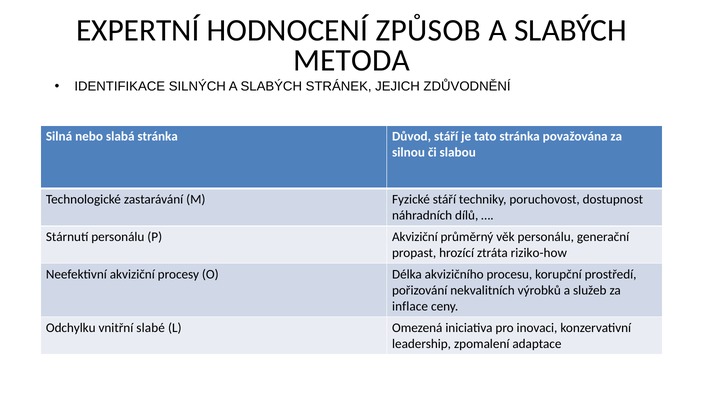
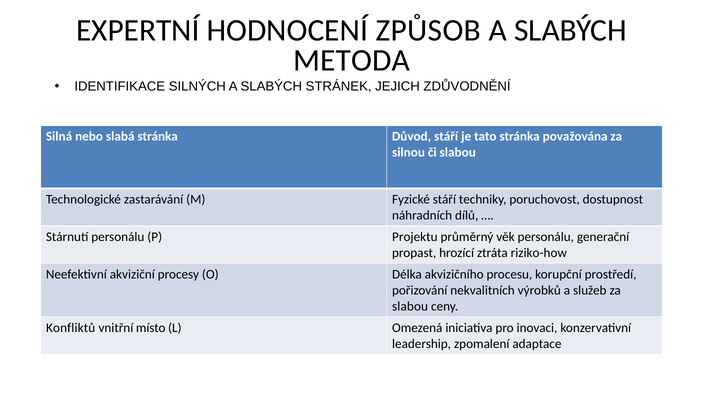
P Akviziční: Akviziční -> Projektu (415, 237)
inflace: inflace -> slabou (410, 307)
Odchylku: Odchylku -> Konfliktů (71, 328)
slabé: slabé -> místo (151, 328)
